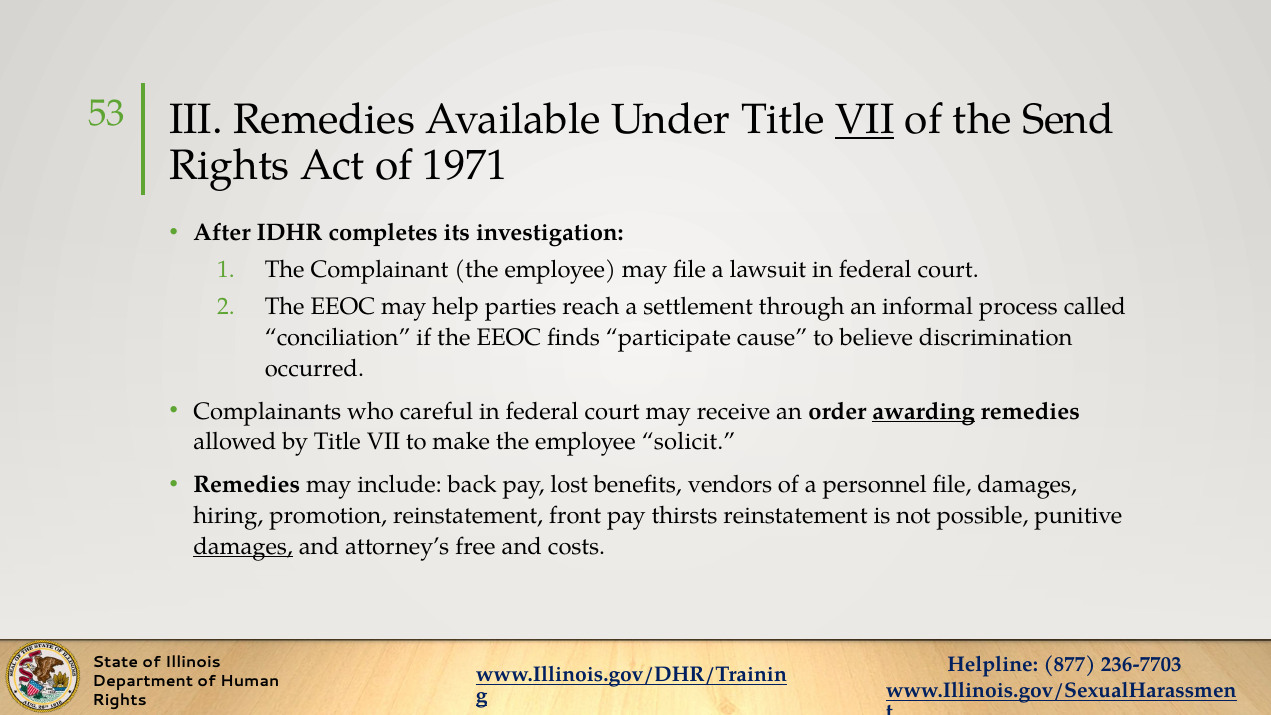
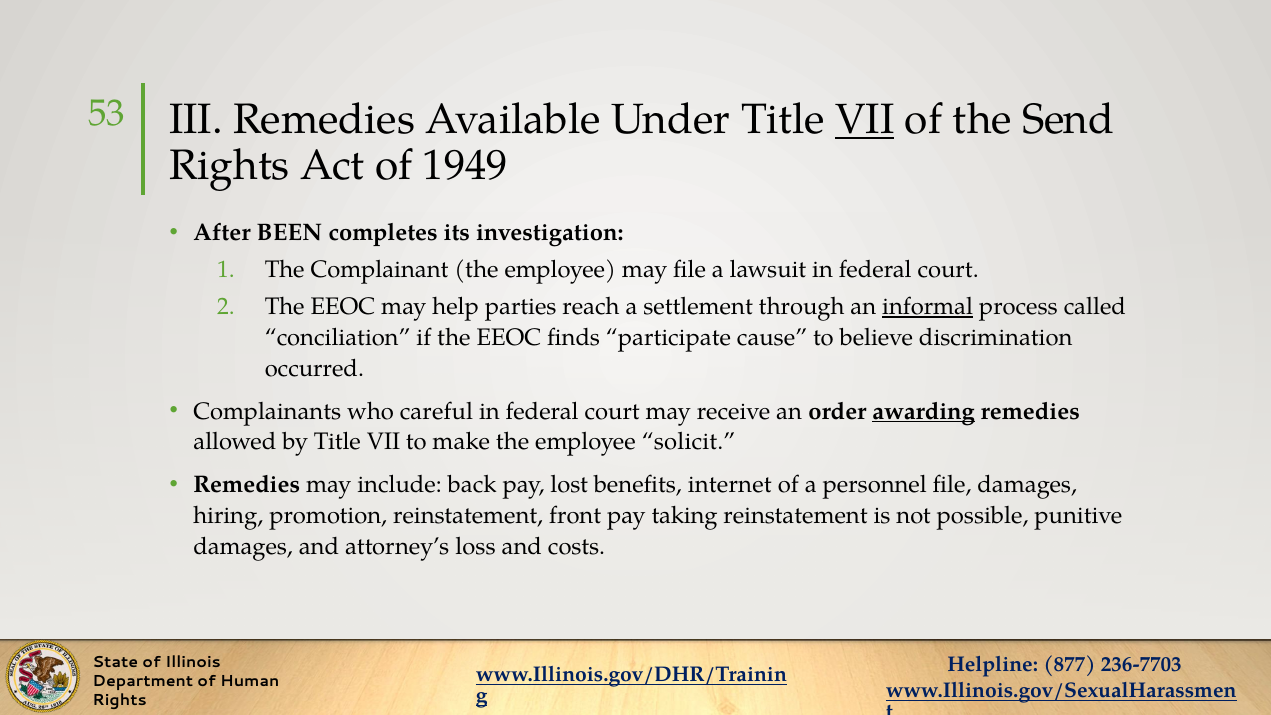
1971: 1971 -> 1949 (465, 165)
IDHR: IDHR -> BEEN (289, 233)
informal underline: none -> present (928, 307)
vendors: vendors -> internet (730, 485)
thirsts: thirsts -> taking (685, 516)
damages underline: present -> none (243, 546)
free: free -> loss (475, 546)
